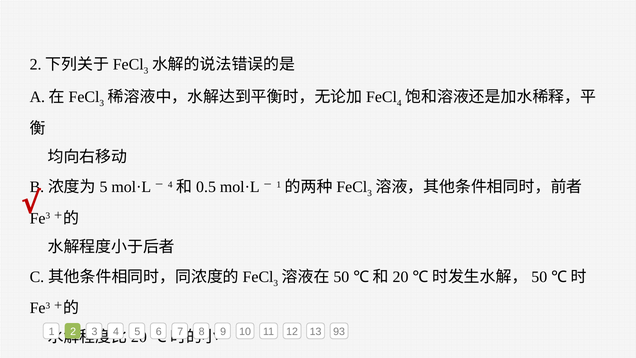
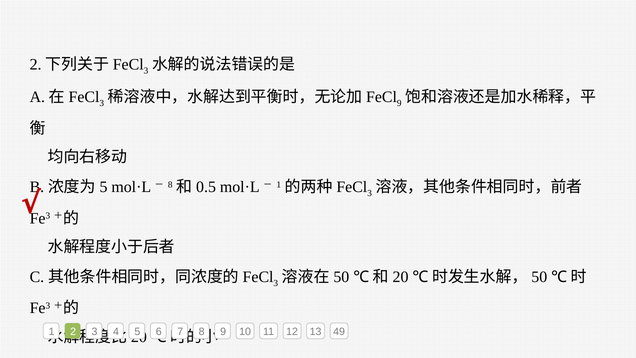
4: 4 -> 9 (399, 103)
4: 4 -> 8 (170, 184)
93: 93 -> 49 (339, 331)
